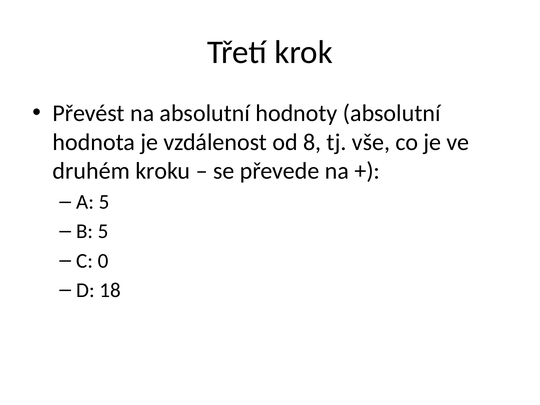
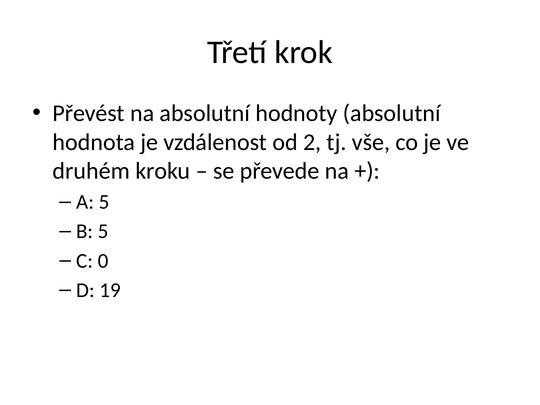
8: 8 -> 2 (312, 142)
18: 18 -> 19 (110, 290)
